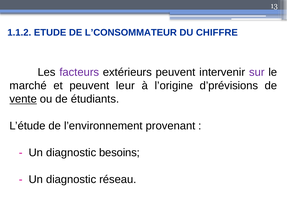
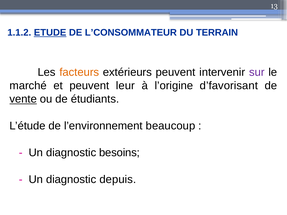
ETUDE underline: none -> present (50, 33)
CHIFFRE: CHIFFRE -> TERRAIN (217, 33)
facteurs colour: purple -> orange (79, 72)
d’prévisions: d’prévisions -> d’favorisant (229, 86)
provenant: provenant -> beaucoup (170, 126)
réseau: réseau -> depuis (118, 180)
